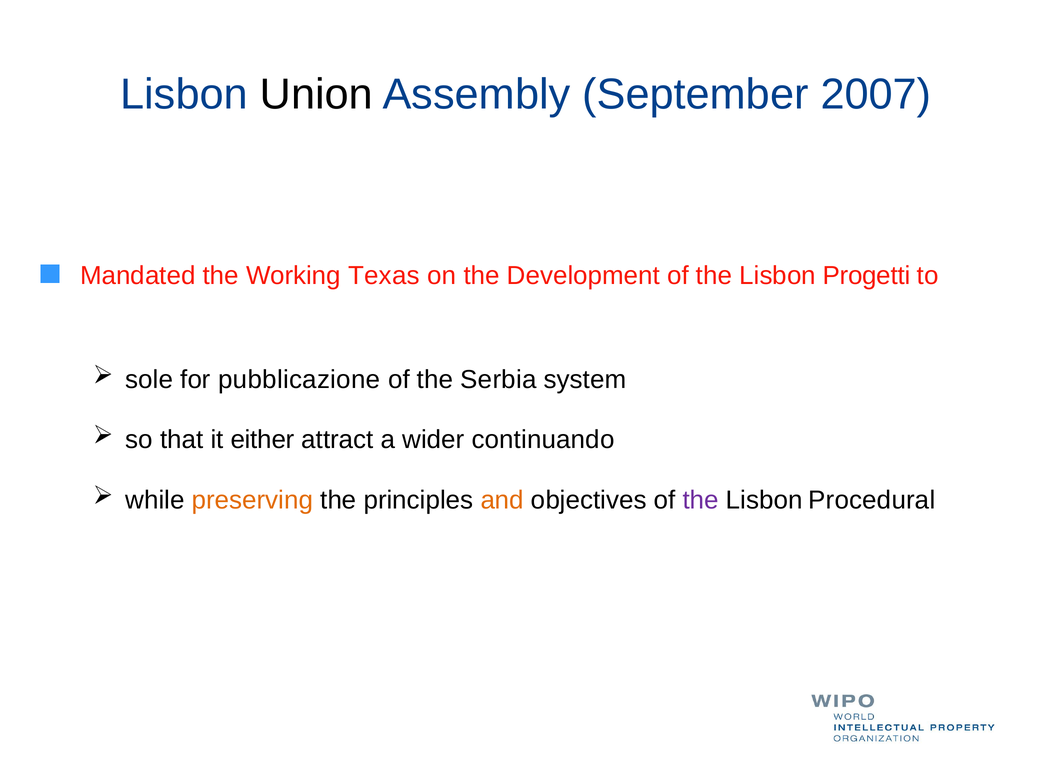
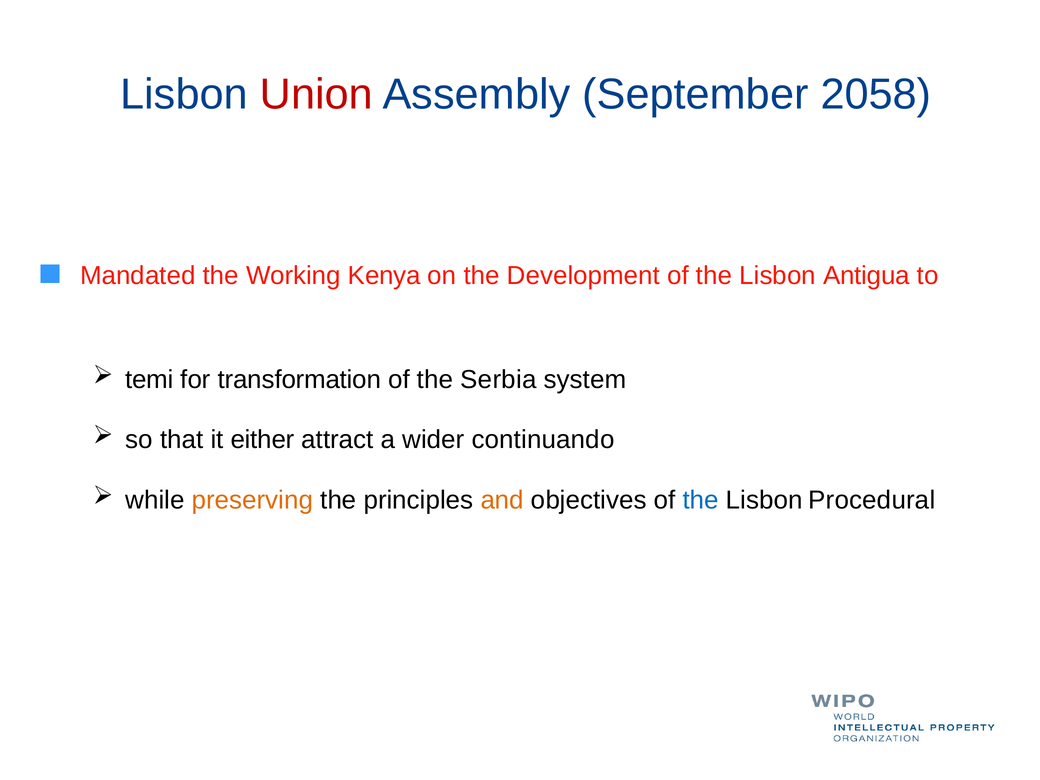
Union colour: black -> red (316, 94)
2007: 2007 -> 2058 (876, 94)
Texas: Texas -> Kenya (384, 276)
Progetti: Progetti -> Antigua (866, 276)
sole: sole -> temi (149, 380)
pubblicazione: pubblicazione -> transformation (299, 380)
the colour: purple -> blue (701, 500)
